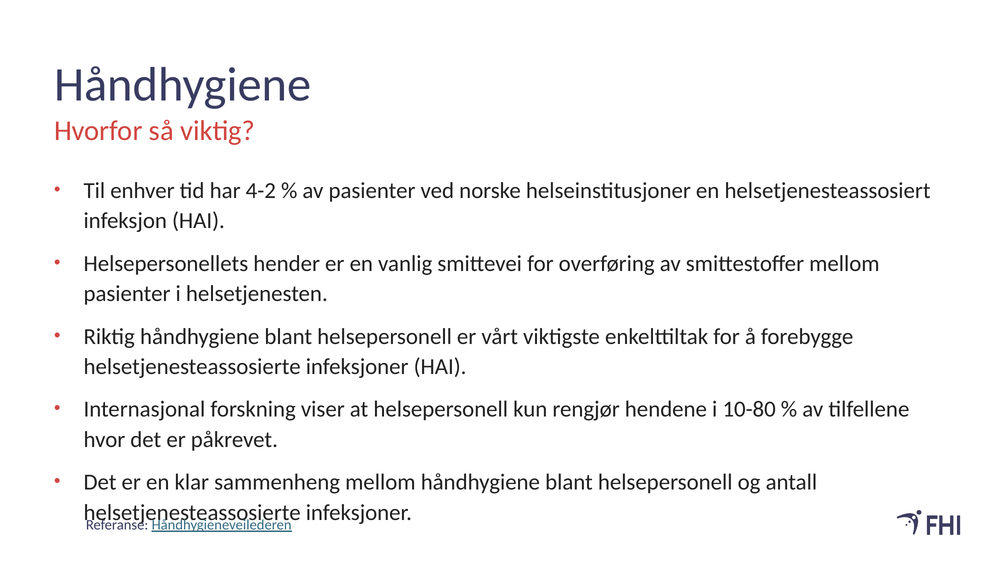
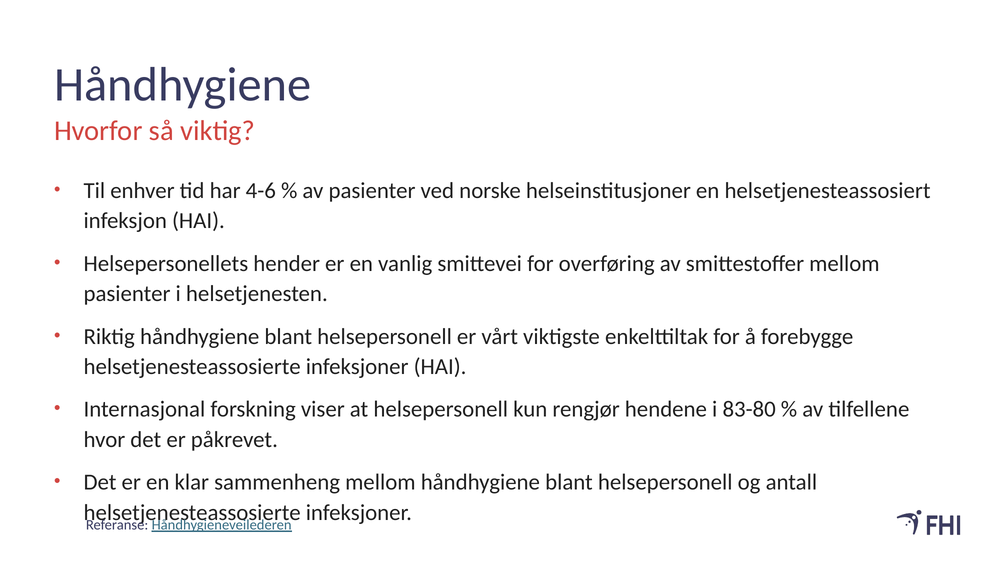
4-2: 4-2 -> 4-6 (261, 191)
10-80: 10-80 -> 83-80 (749, 409)
